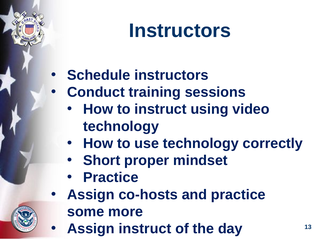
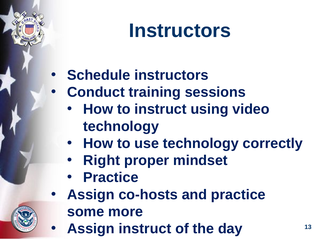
Short: Short -> Right (102, 160)
